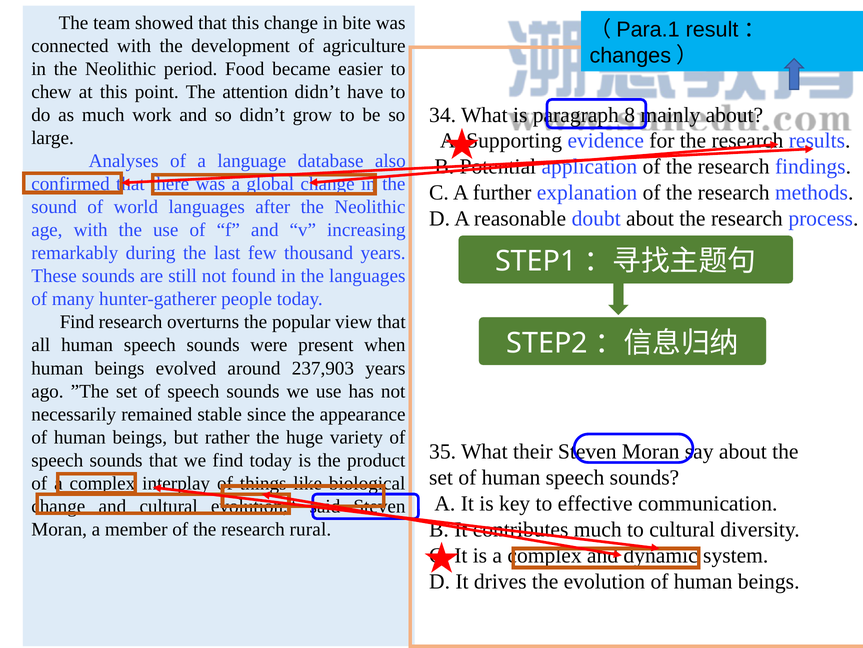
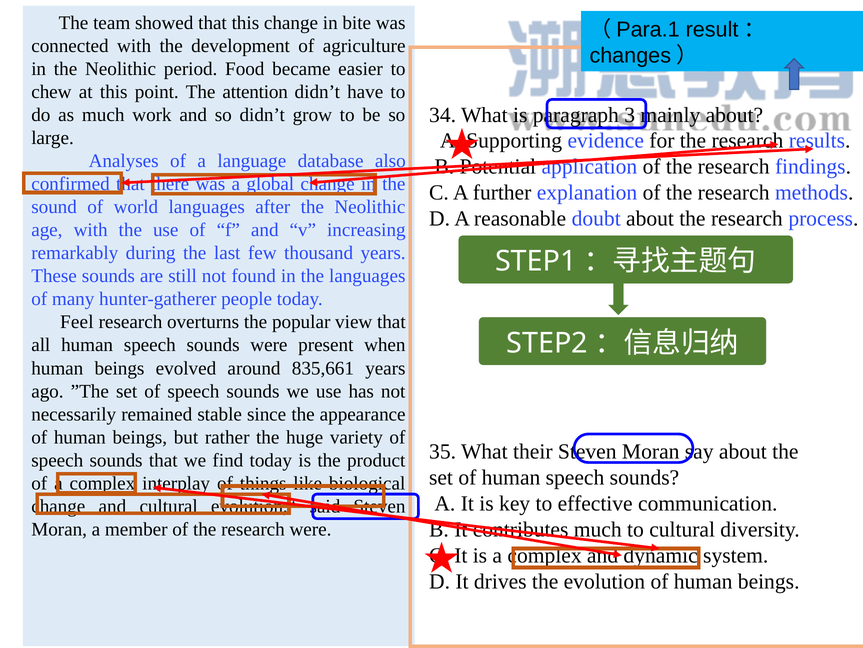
8: 8 -> 3 (630, 115)
Find: Find -> Feel (77, 322)
237,903: 237,903 -> 835,661 (323, 368)
research rural: rural -> were (310, 529)
